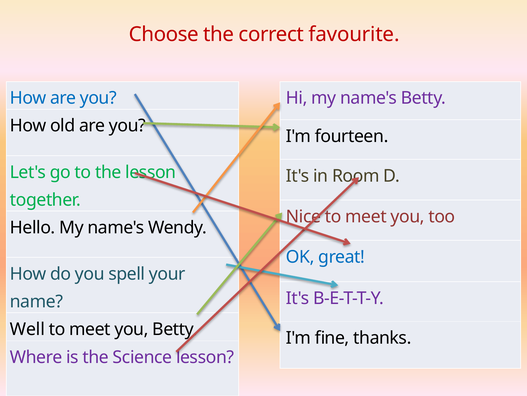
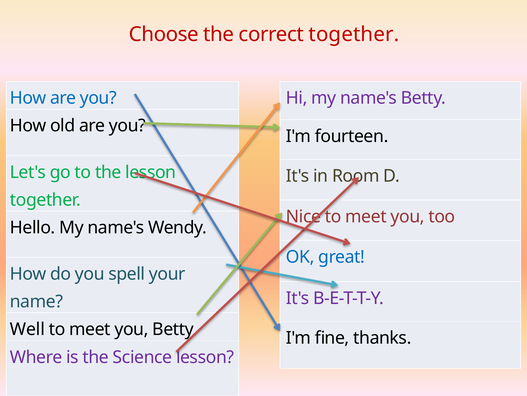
correct favourite: favourite -> together (354, 34)
